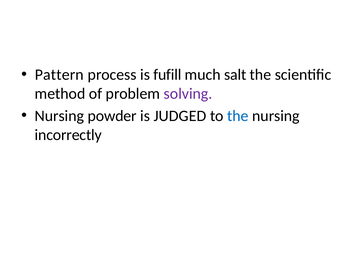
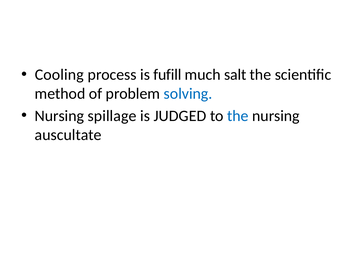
Pattern: Pattern -> Cooling (59, 75)
solving colour: purple -> blue (188, 94)
powder: powder -> spillage (112, 116)
incorrectly: incorrectly -> auscultate (68, 135)
